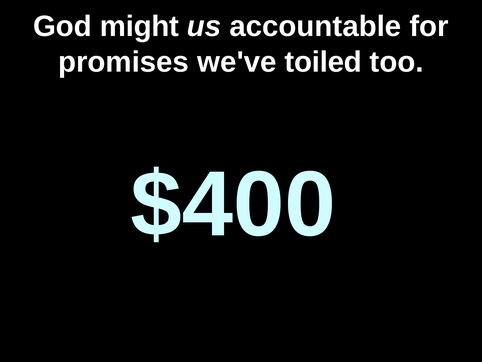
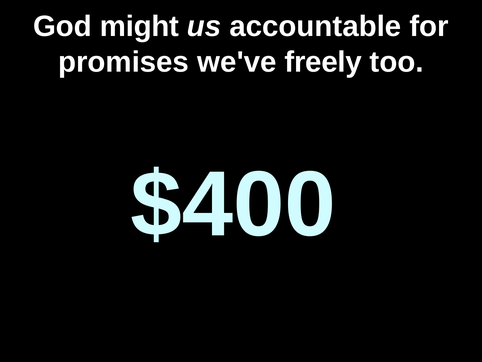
toiled: toiled -> freely (323, 62)
